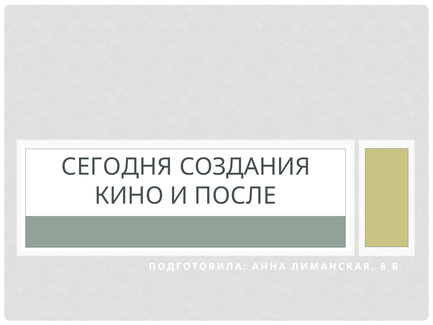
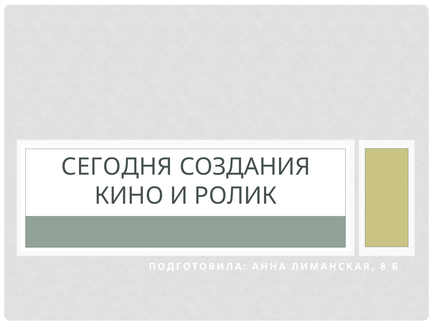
ПОСЛЕ: ПОСЛЕ -> РОЛИК (236, 196)
